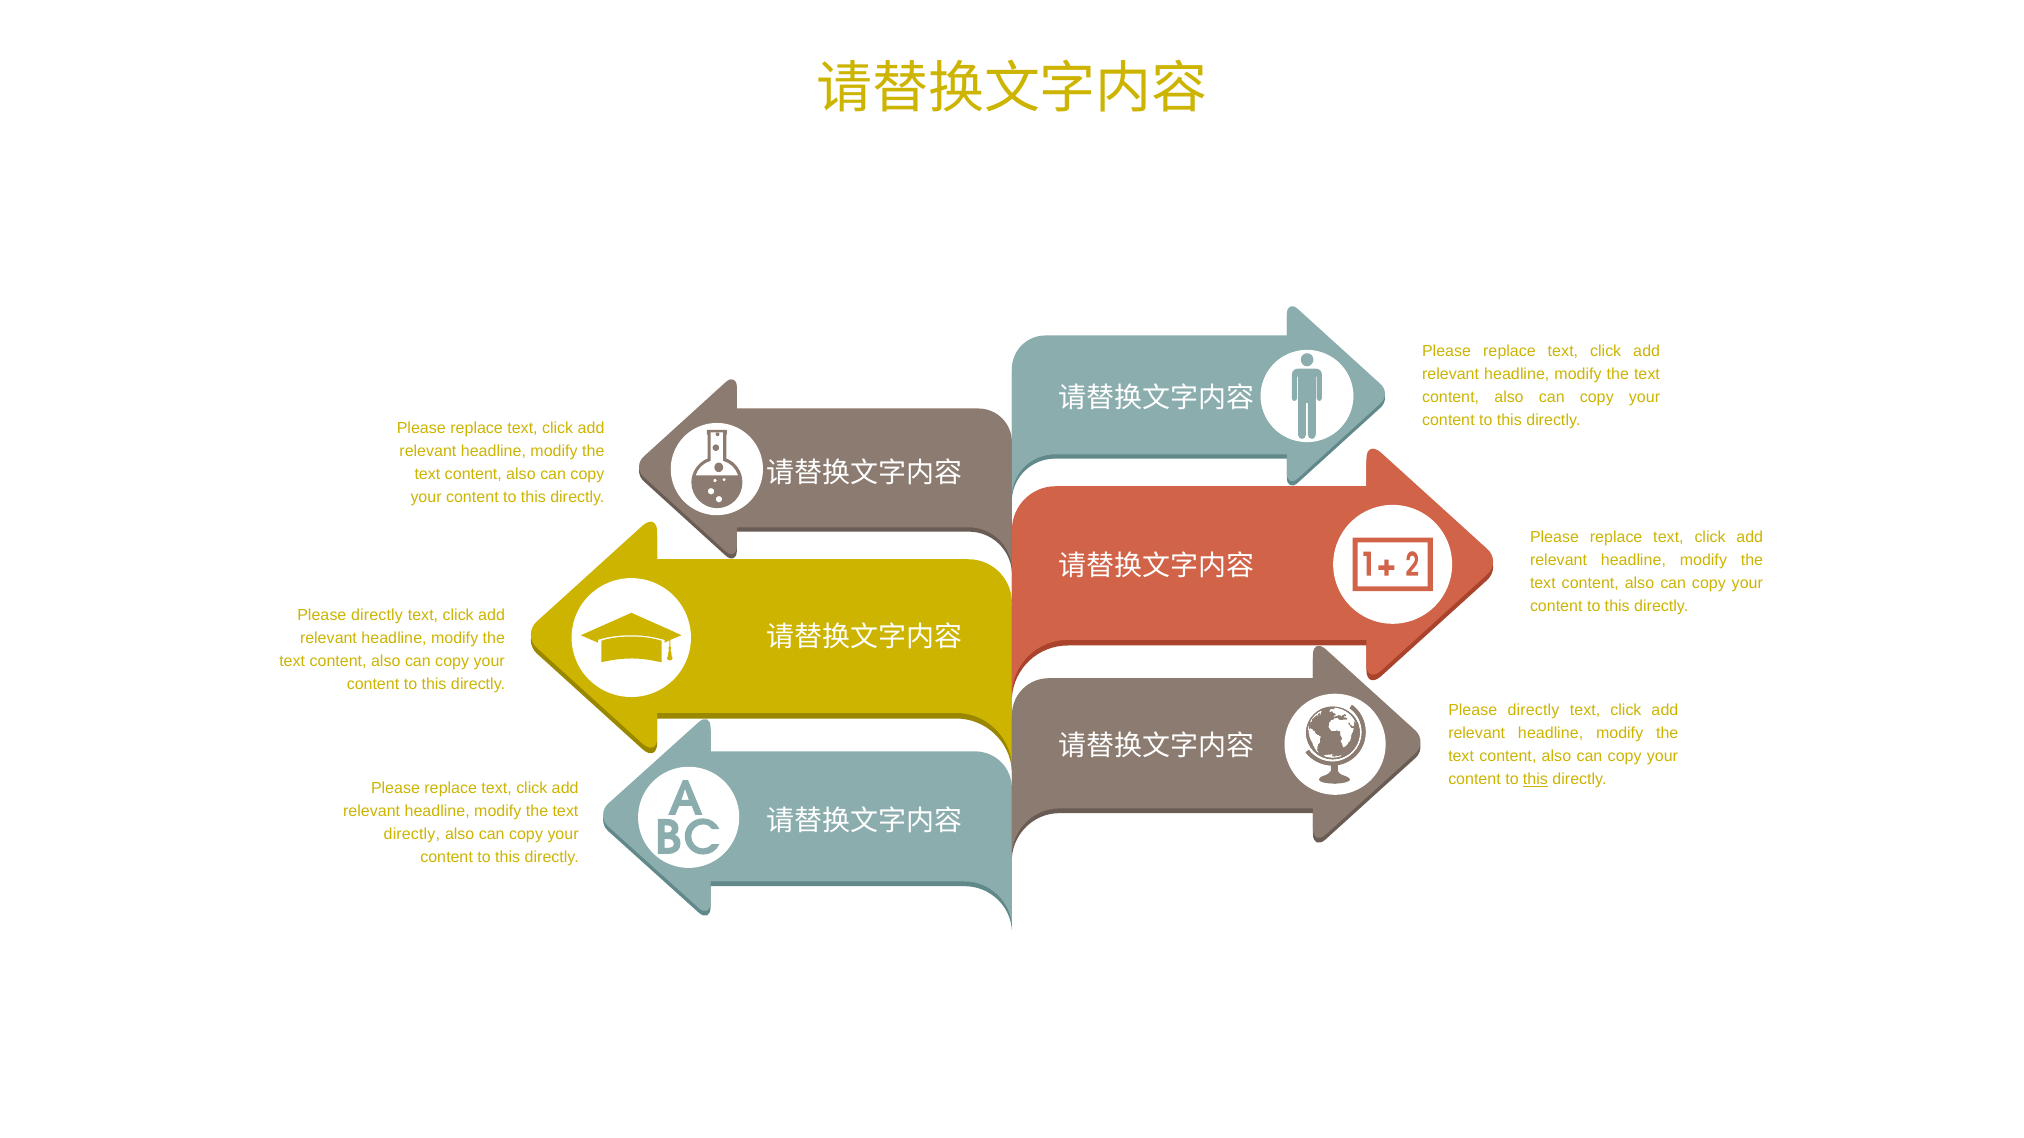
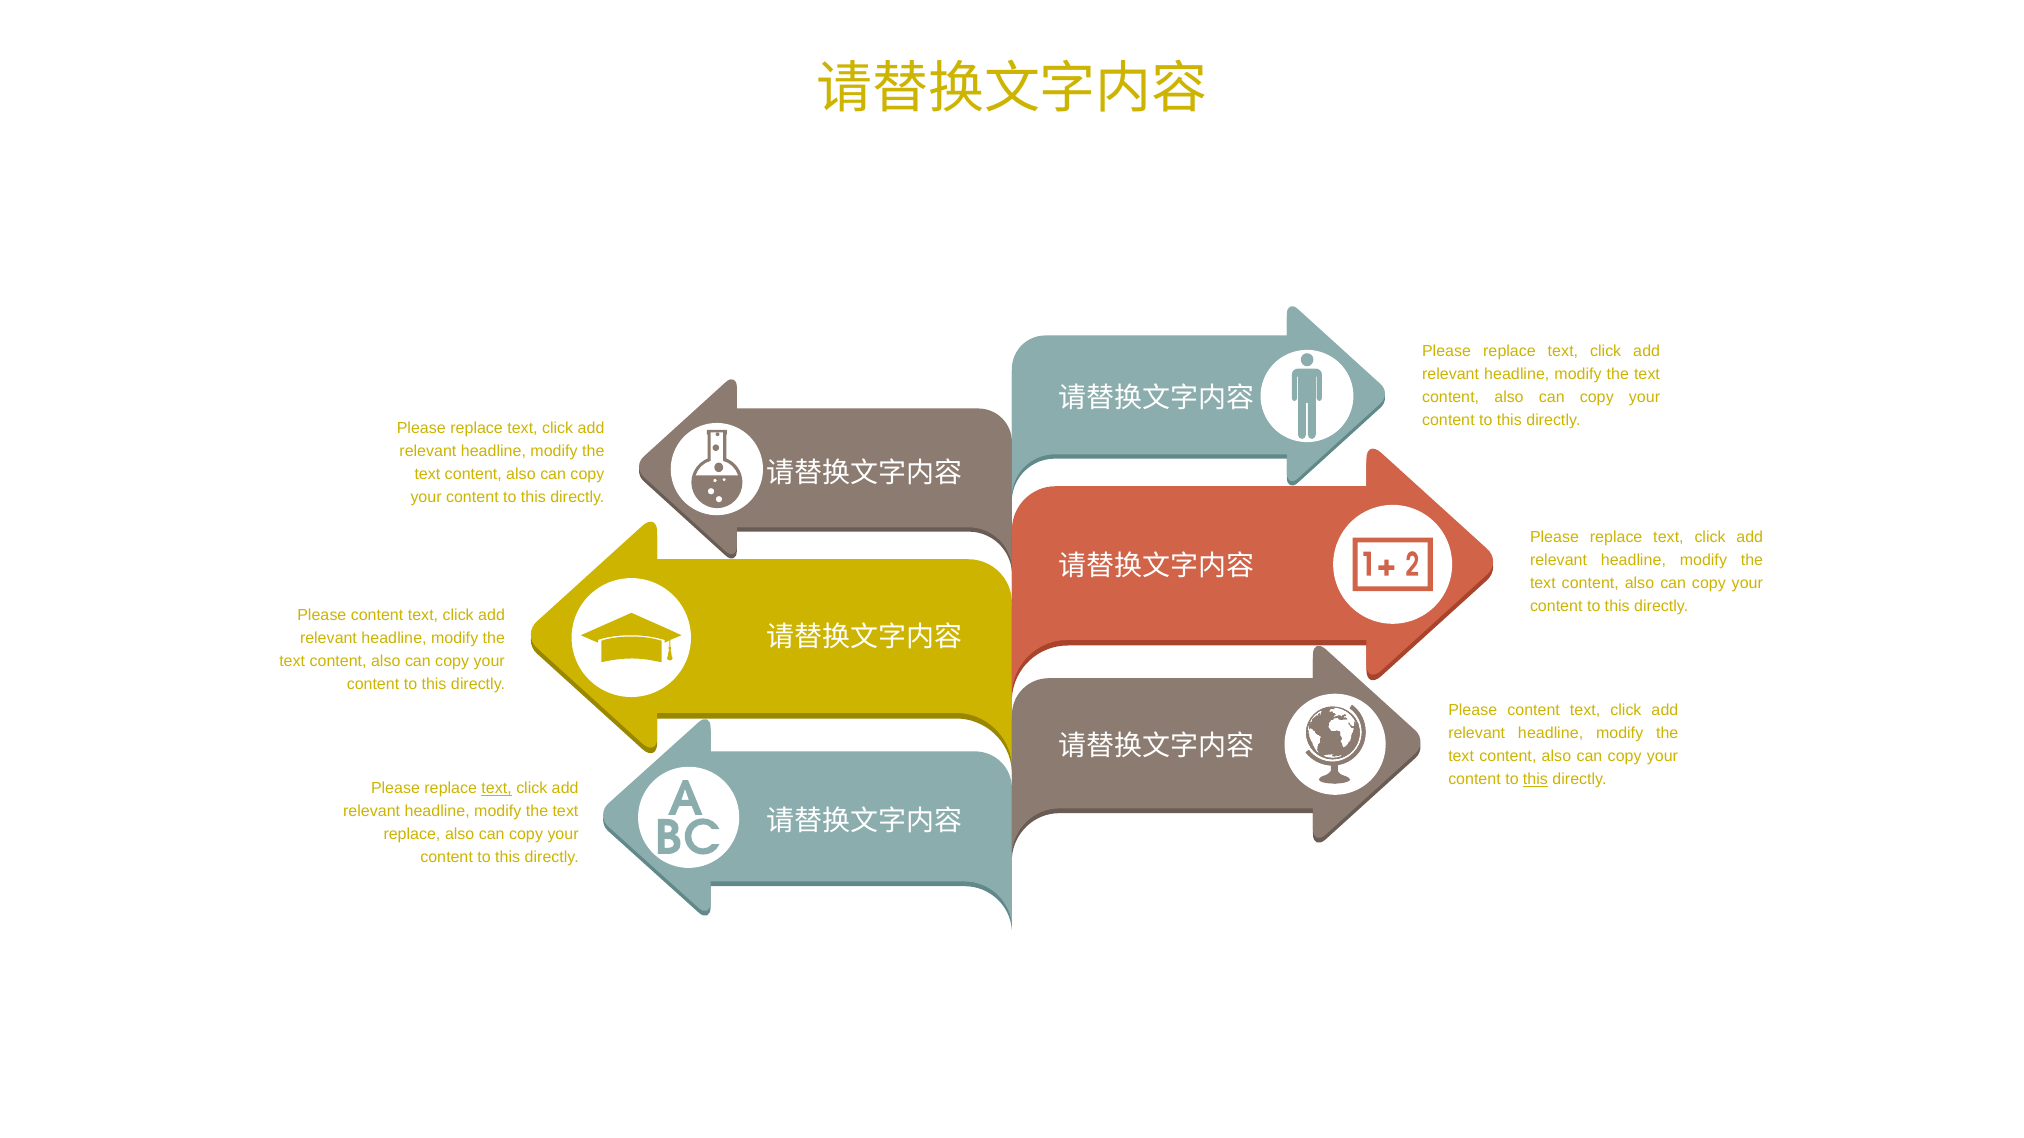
directly: directly -> content (377, 615)
directly: directly -> content (1534, 711)
text underline: none -> present (497, 788)
directly: directly -> replace (412, 834)
